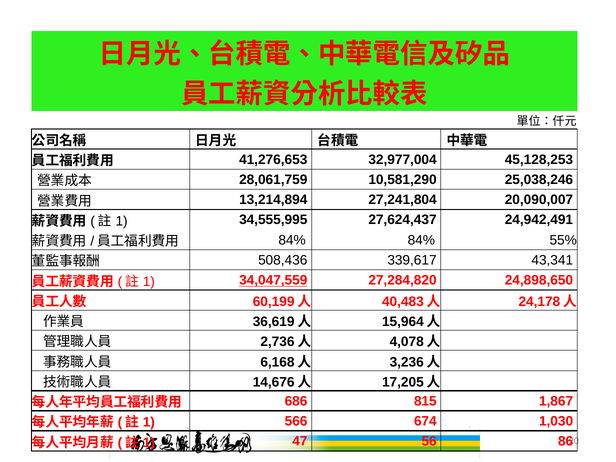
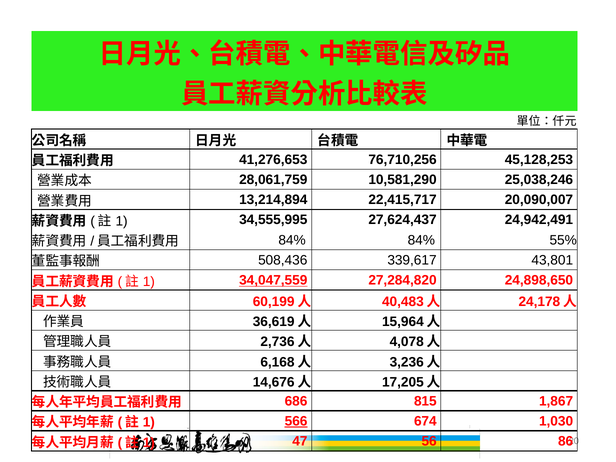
32,977,004: 32,977,004 -> 76,710,256 (403, 160)
27,241,804: 27,241,804 -> 22,415,717 (403, 200)
43,341: 43,341 -> 43,801 (552, 260)
566 underline: none -> present (296, 421)
